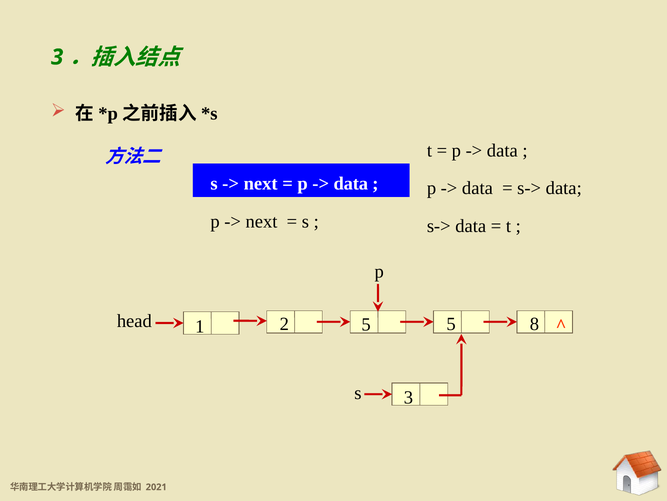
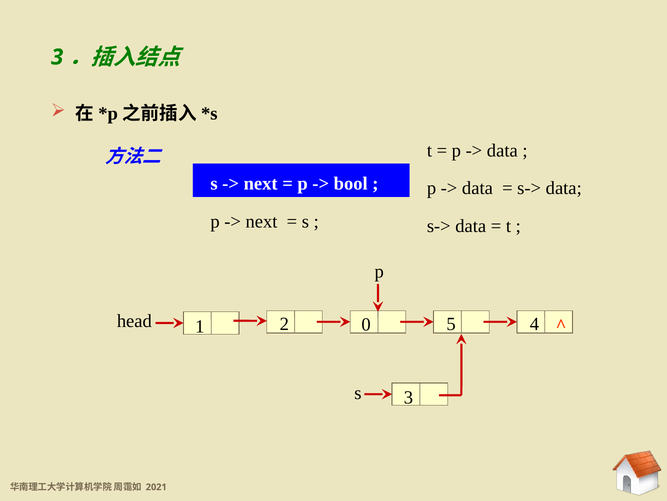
data: data -> bool (351, 184)
head 5: 5 -> 0 (366, 324)
8: 8 -> 4 (534, 324)
